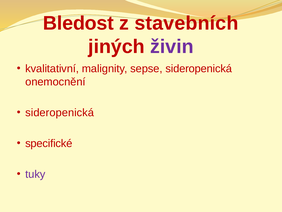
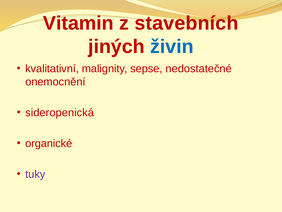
Bledost: Bledost -> Vitamin (78, 23)
živin colour: purple -> blue (172, 47)
sepse sideropenická: sideropenická -> nedostatečné (199, 68)
specifické: specifické -> organické (49, 143)
